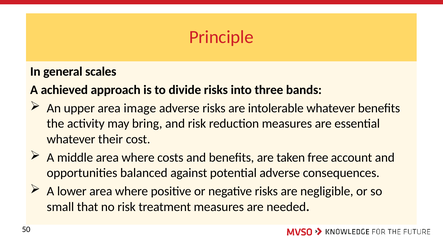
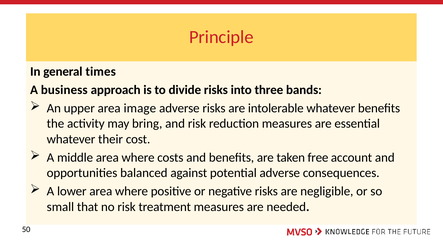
scales: scales -> times (101, 72)
achieved: achieved -> business (64, 90)
